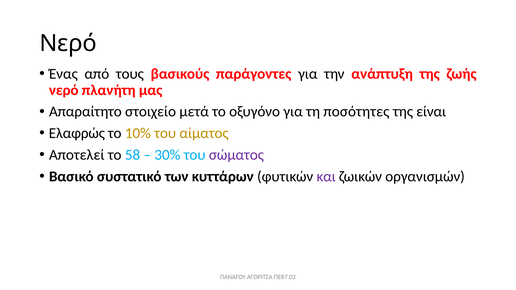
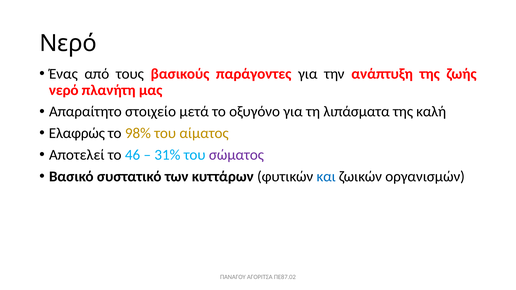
ποσότητες: ποσότητες -> λιπάσματα (356, 112)
είναι: είναι -> καλή (431, 112)
10%: 10% -> 98% (138, 133)
58: 58 -> 46 (133, 155)
30%: 30% -> 31% (167, 155)
και colour: purple -> blue (326, 177)
